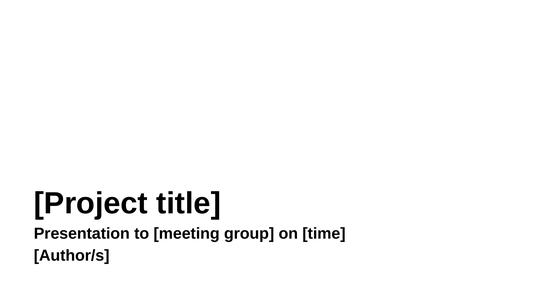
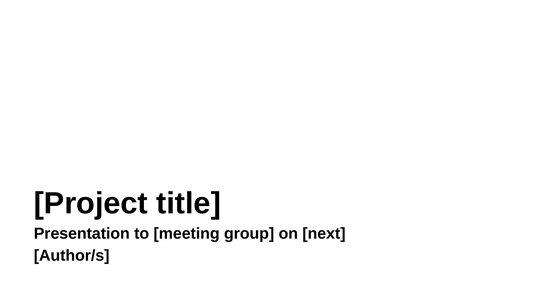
time: time -> next (324, 234)
